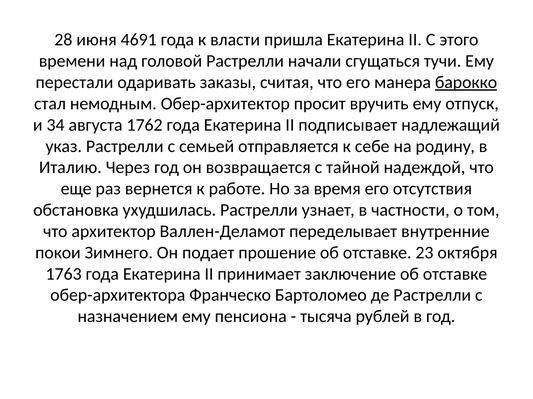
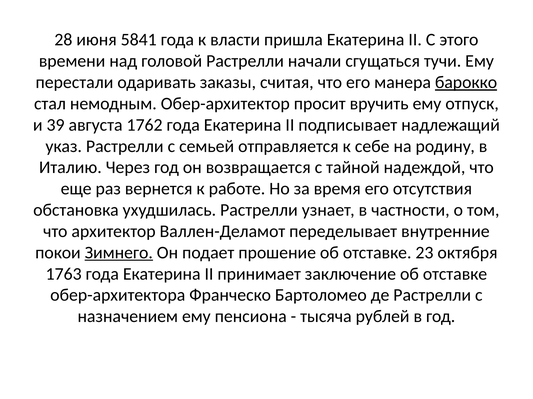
4691: 4691 -> 5841 (139, 40)
34: 34 -> 39 (56, 125)
Зимнего underline: none -> present (119, 253)
